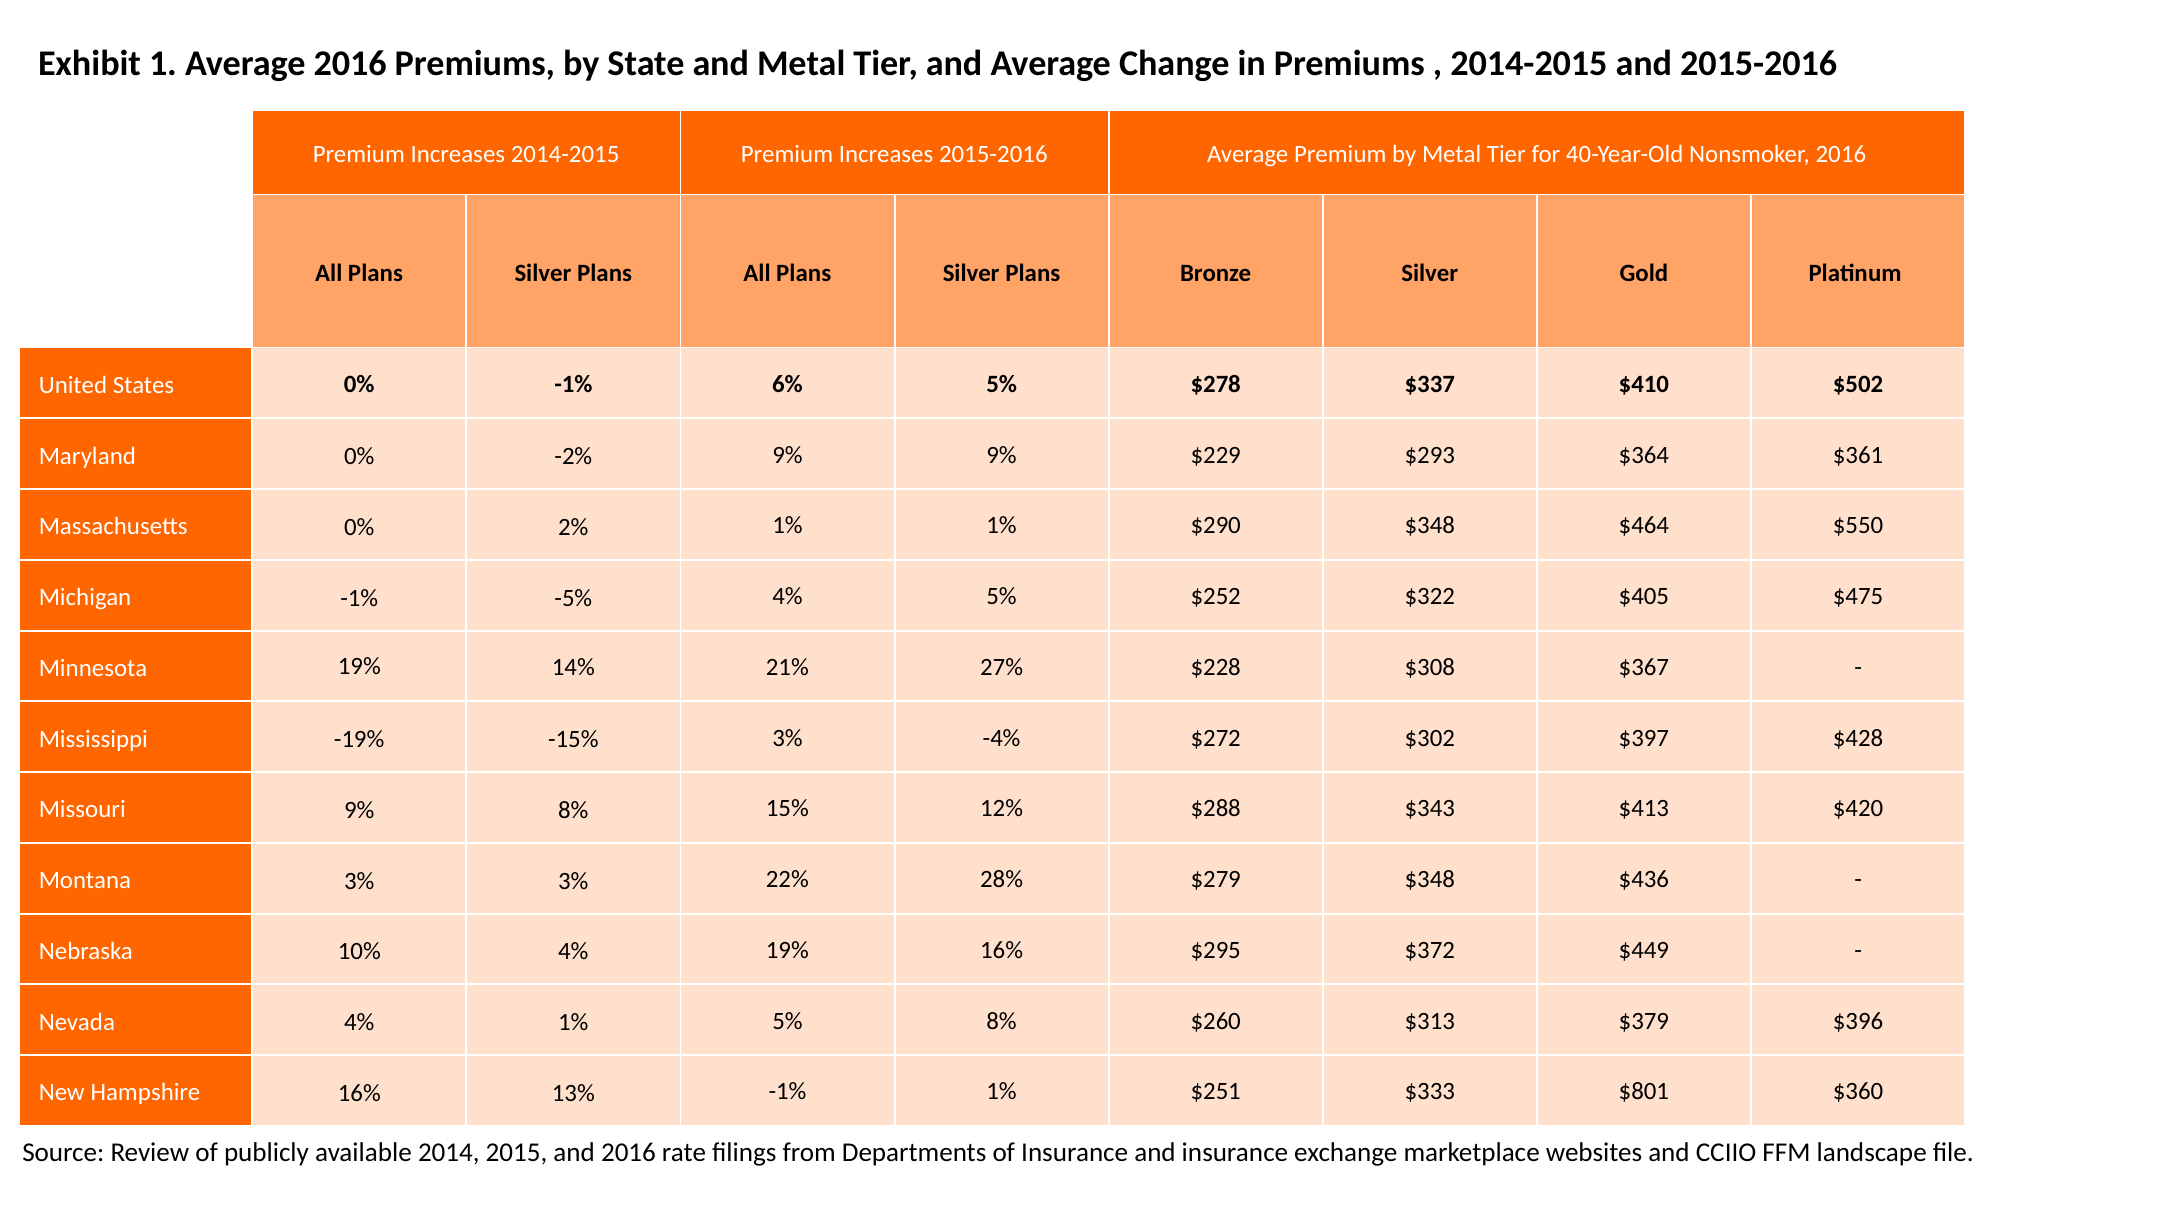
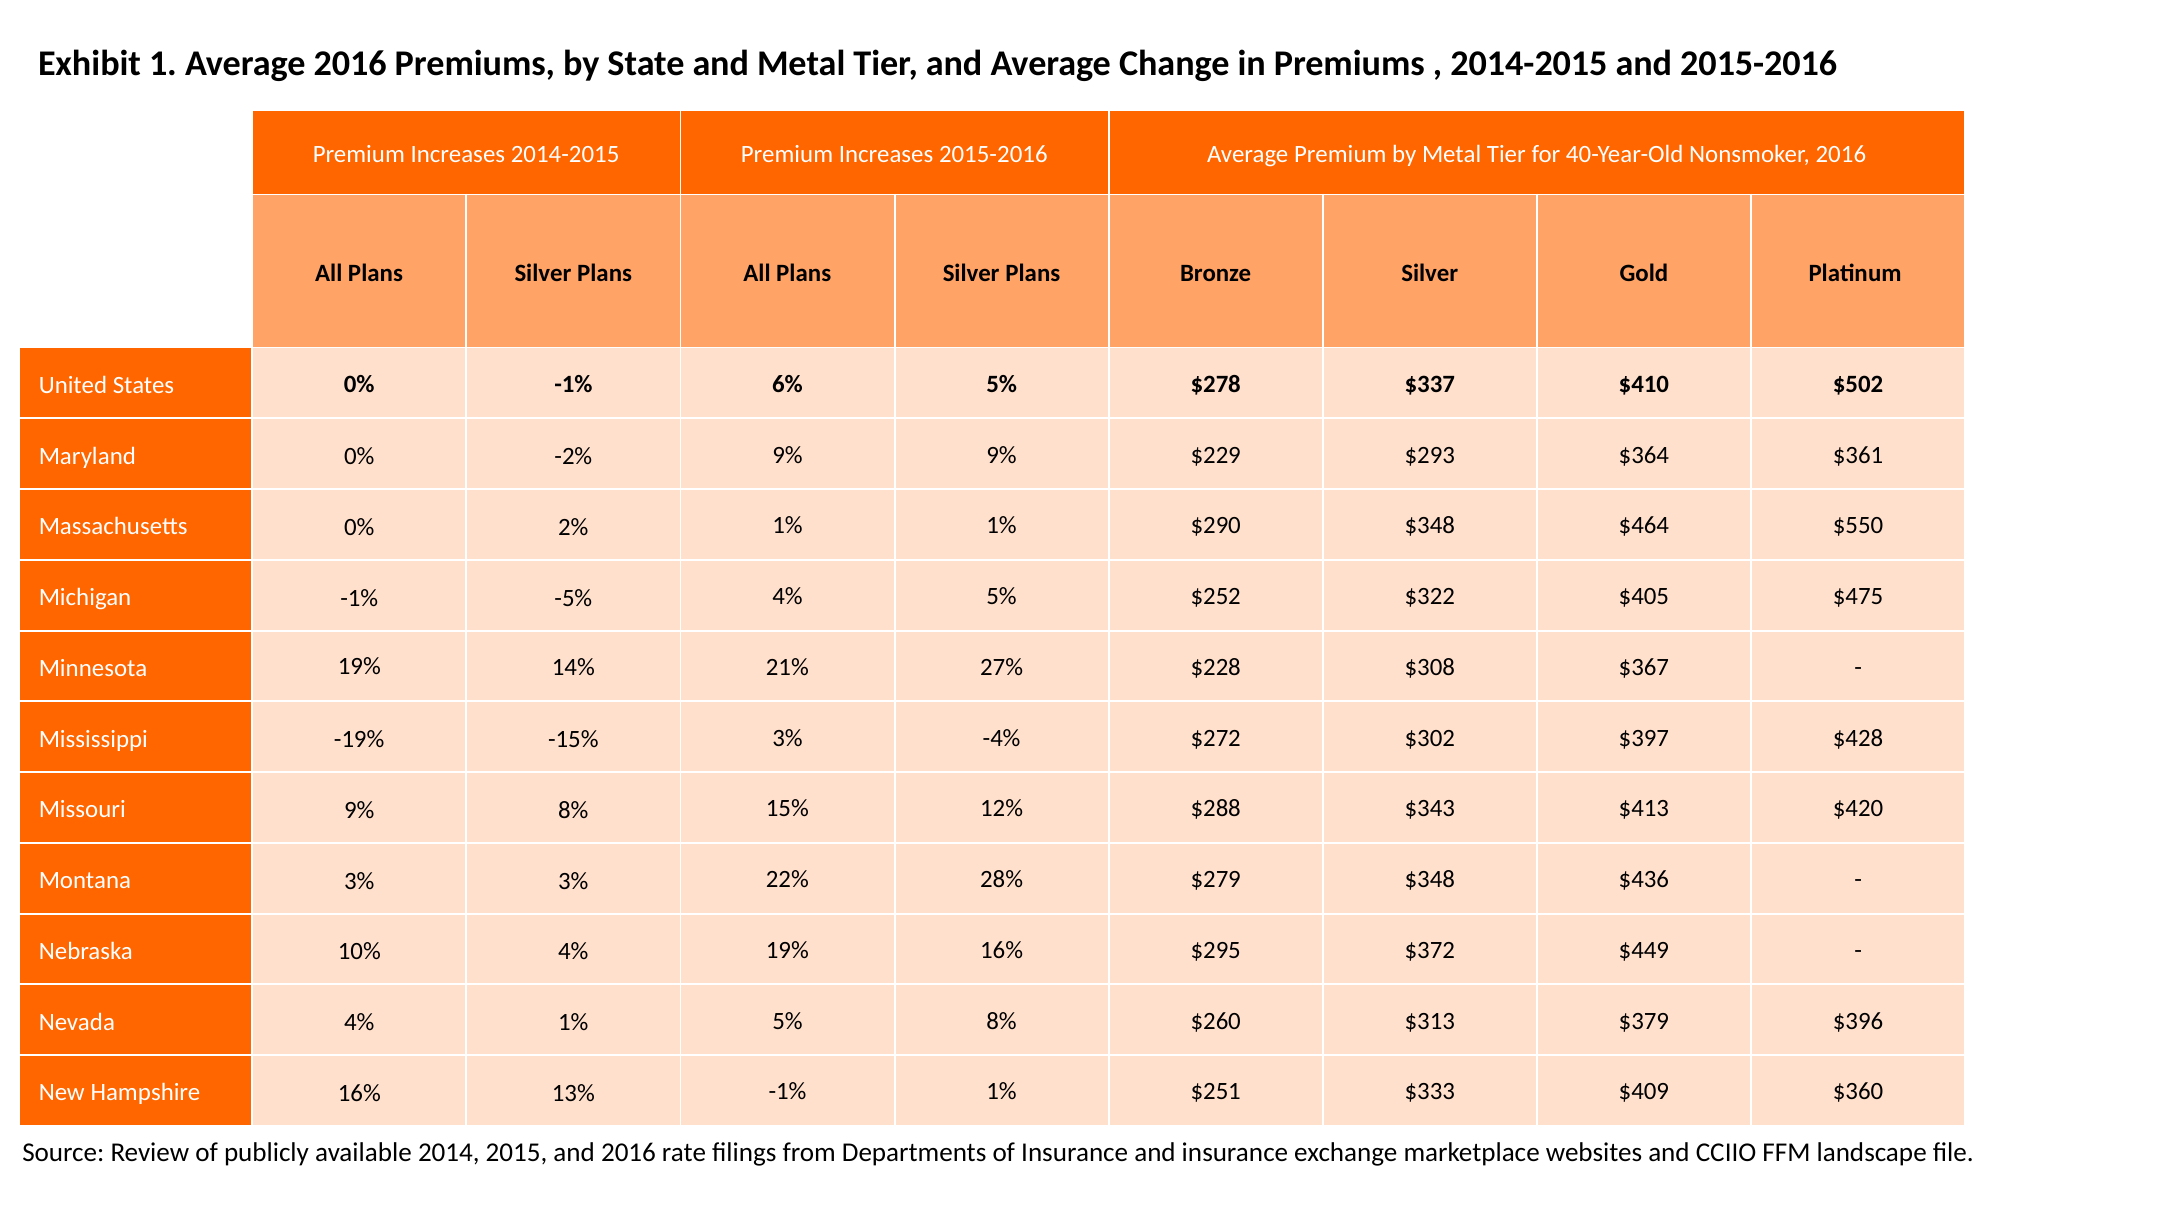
$801: $801 -> $409 (1644, 1092)
